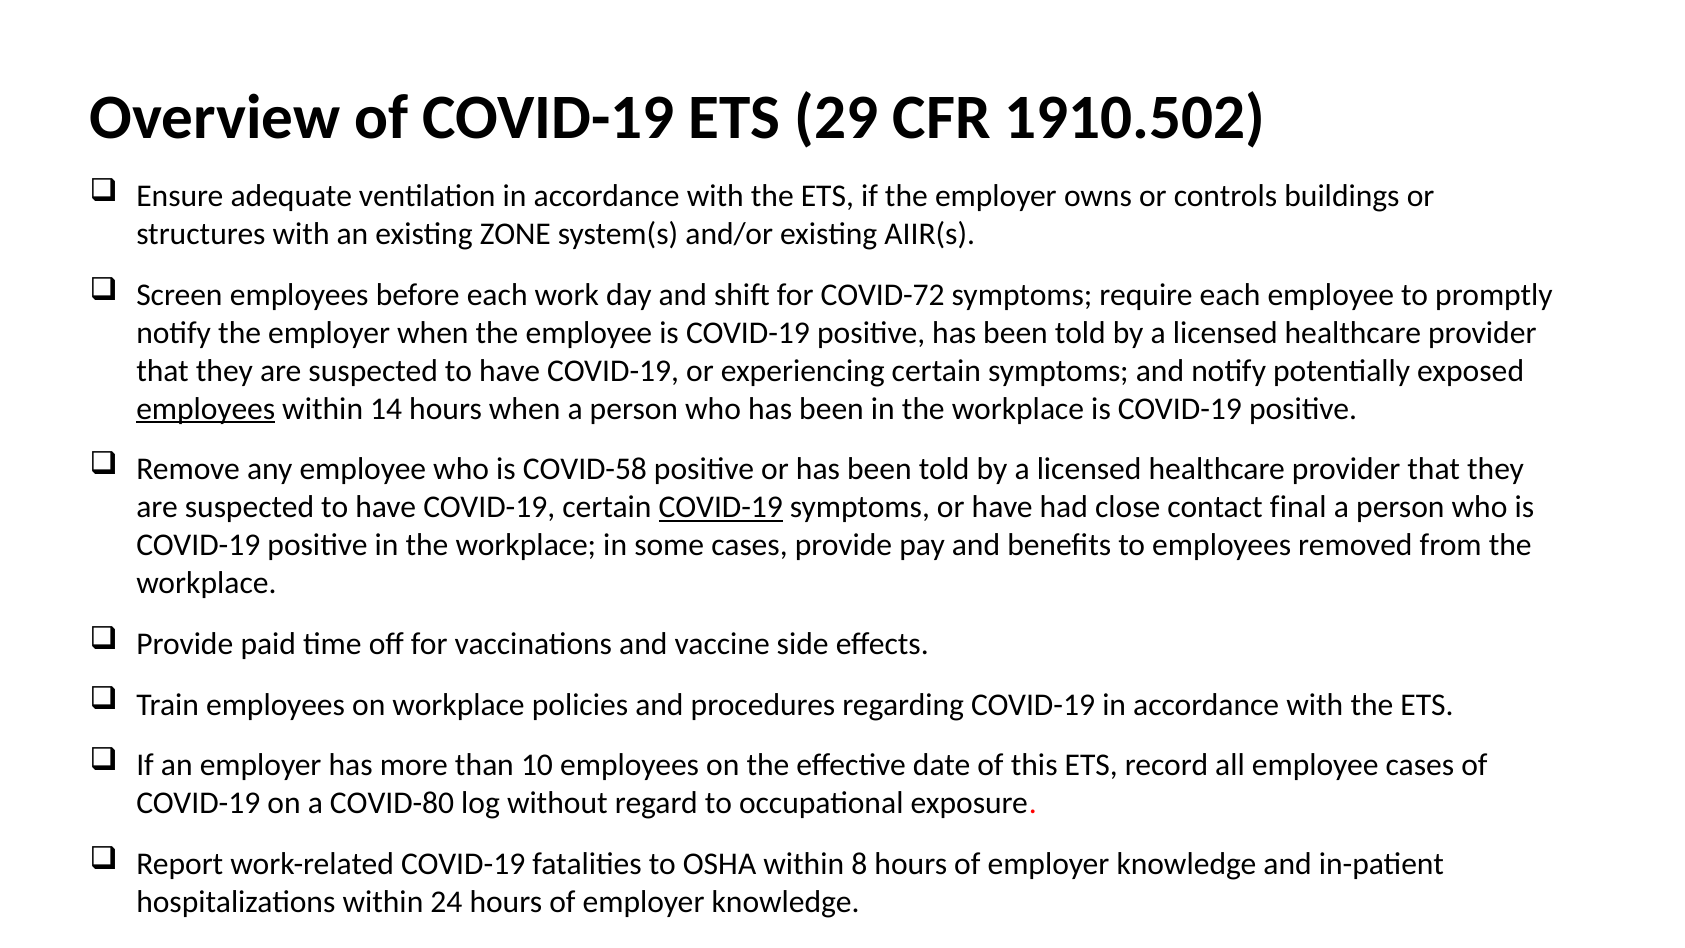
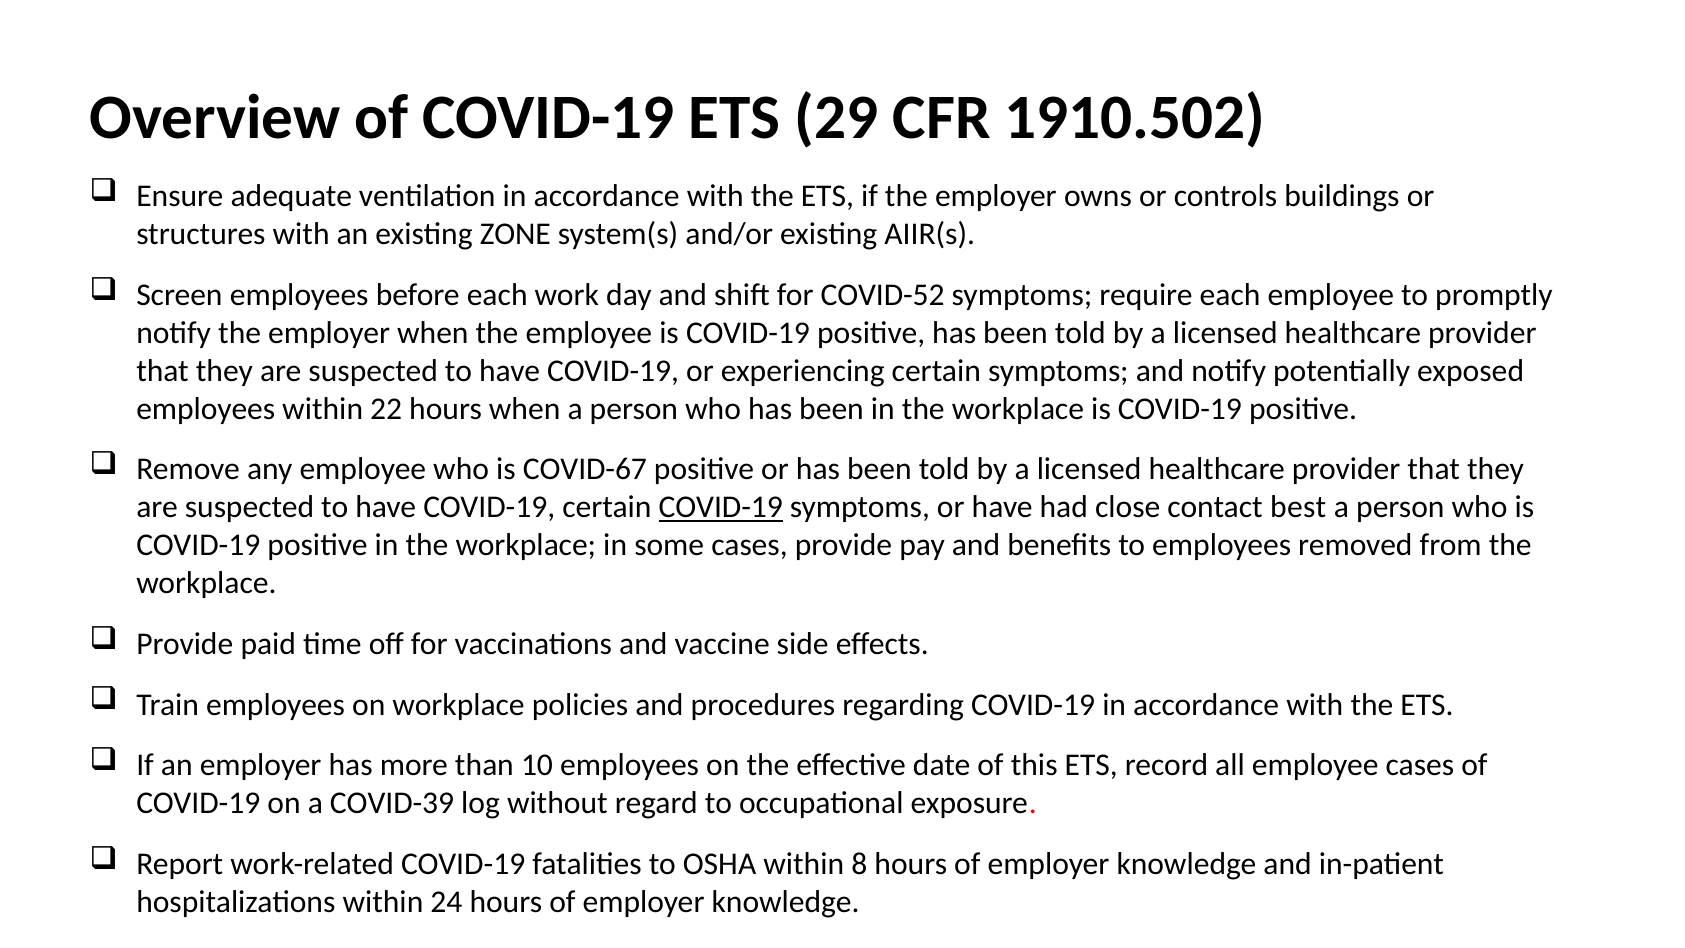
COVID-72: COVID-72 -> COVID-52 (883, 295)
employees underline: present -> none (206, 409)
14: 14 -> 22 (386, 409)
COVID-58: COVID-58 -> COVID-67 (585, 469)
final: final -> best (1298, 507)
COVID-80: COVID-80 -> COVID-39 (392, 803)
